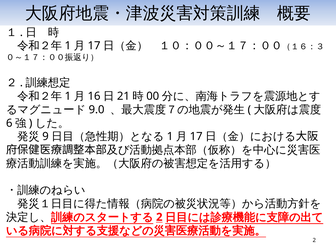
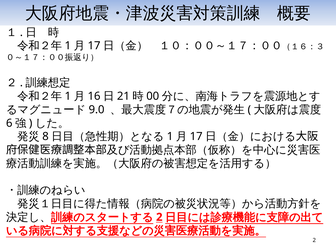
9: 9 -> 8 (45, 136)
